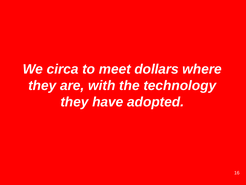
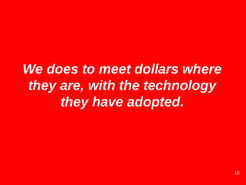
circa: circa -> does (63, 69)
